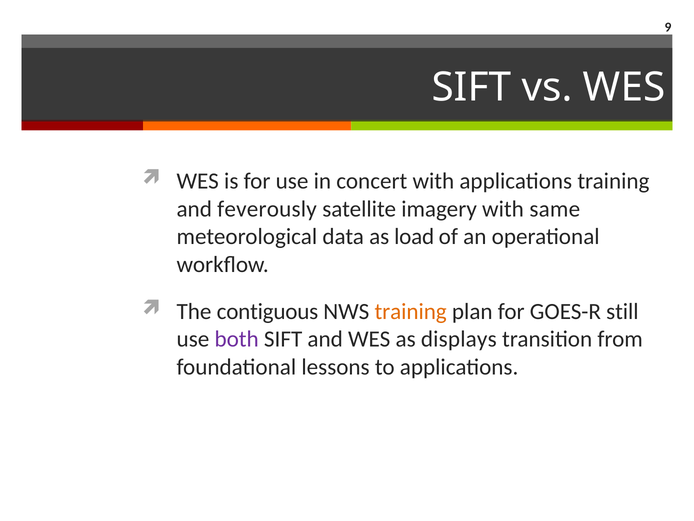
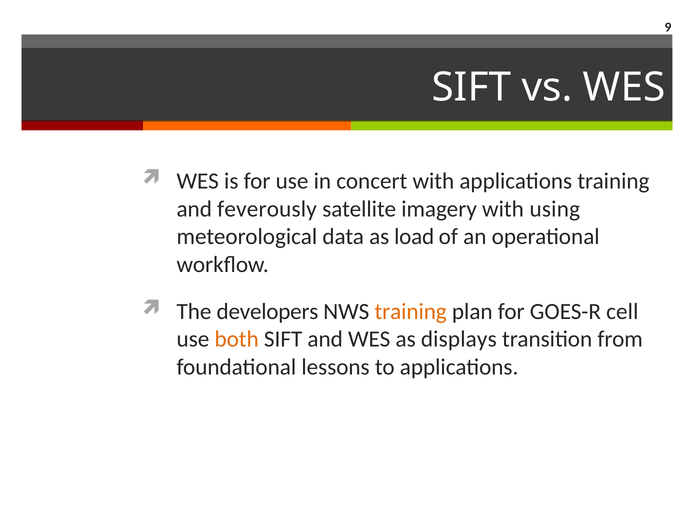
same: same -> using (555, 209)
contiguous: contiguous -> developers (267, 311)
still: still -> cell (622, 311)
both colour: purple -> orange (237, 339)
